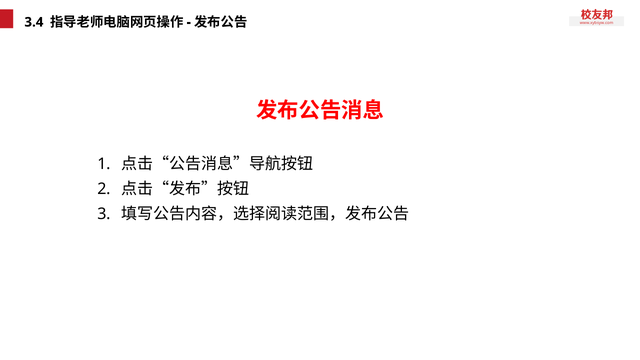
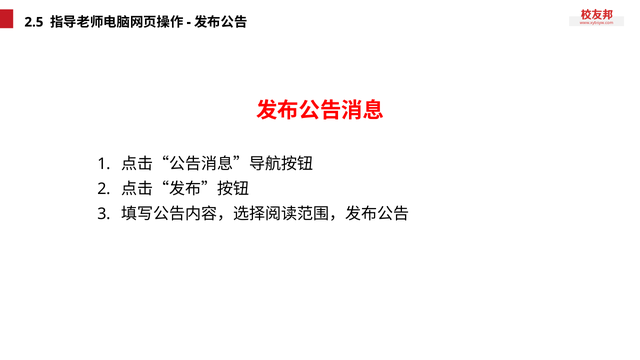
3.4: 3.4 -> 2.5 (34, 22)
